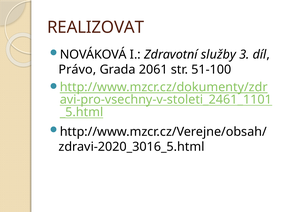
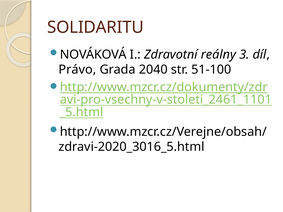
REALIZOVAT: REALIZOVAT -> SOLIDARITU (96, 27)
služby: služby -> reálny (218, 55)
2061: 2061 -> 2040 (153, 70)
